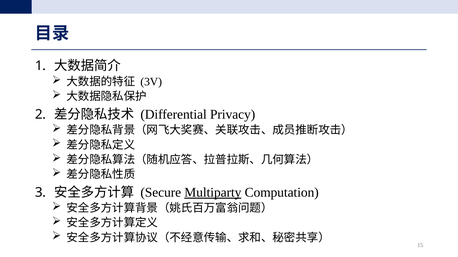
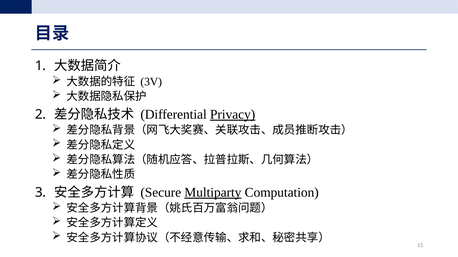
Privacy underline: none -> present (233, 115)
